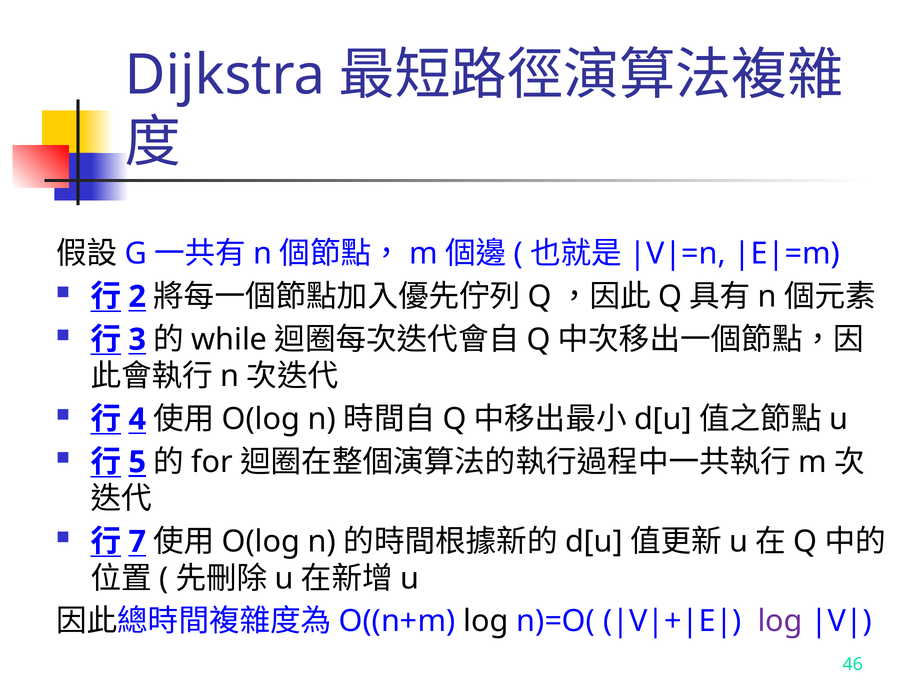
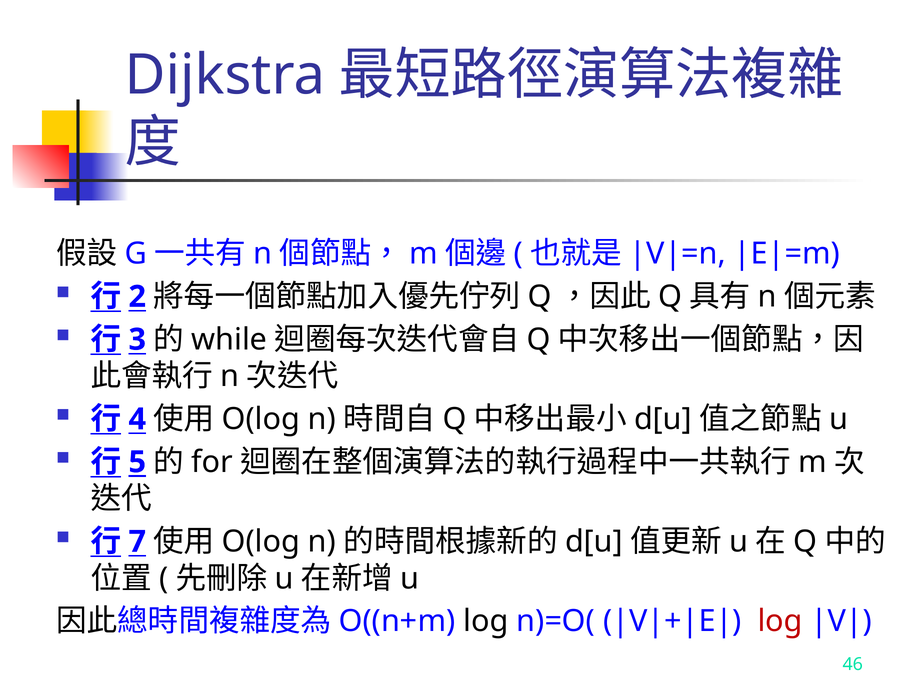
log colour: purple -> red (780, 621)
